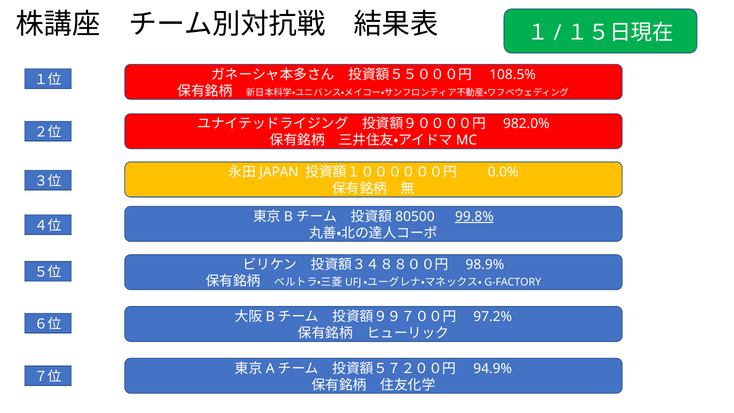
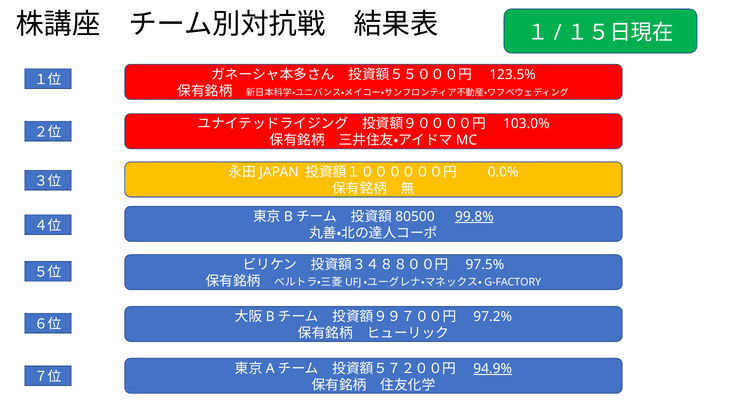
108.5%: 108.5% -> 123.5% (513, 75)
982.0%: 982.0% -> 103.0% (526, 124)
98.9%: 98.9% -> 97.5% (485, 265)
94.9% underline: none -> present (493, 368)
